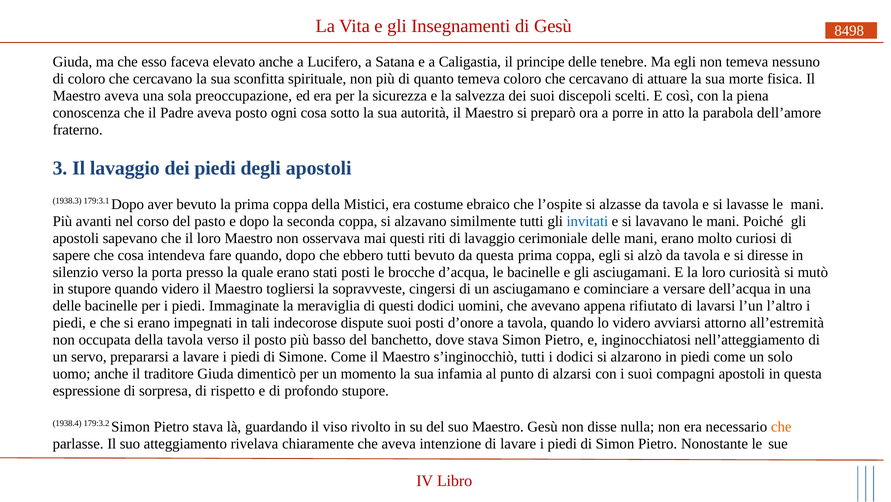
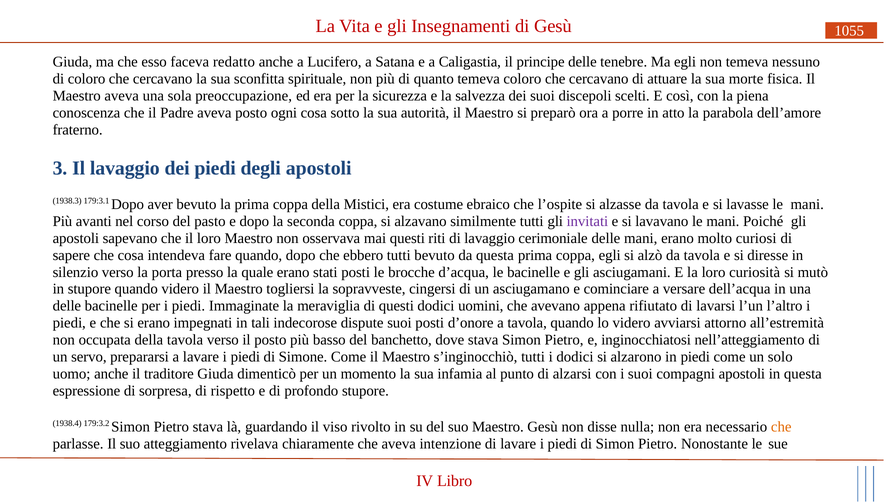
8498: 8498 -> 1055 (849, 31)
elevato: elevato -> redatto (234, 62)
invitati colour: blue -> purple (587, 221)
